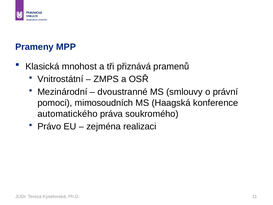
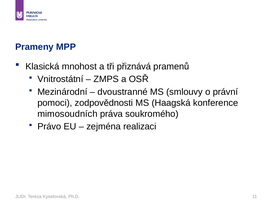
mimosoudních: mimosoudních -> zodpovědnosti (104, 103)
automatického: automatického -> mimosoudních (67, 114)
